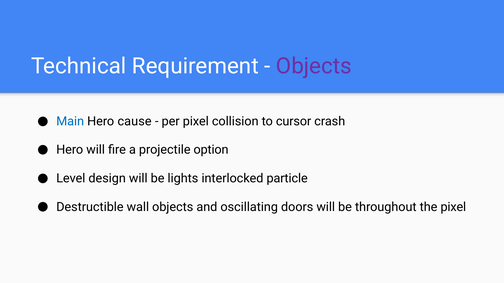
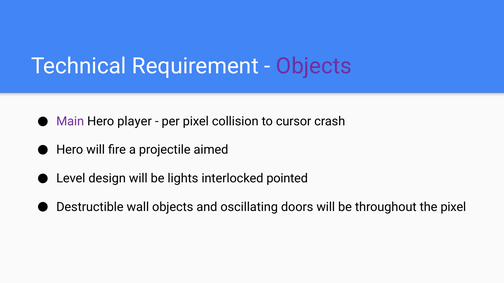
Main colour: blue -> purple (70, 122)
cause: cause -> player (135, 122)
option: option -> aimed (211, 150)
particle: particle -> pointed (287, 179)
